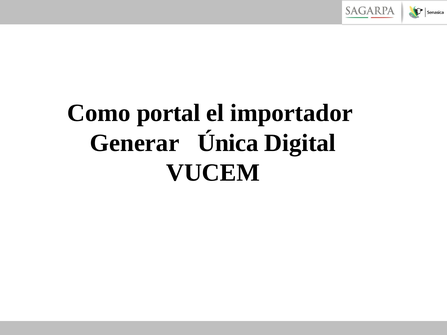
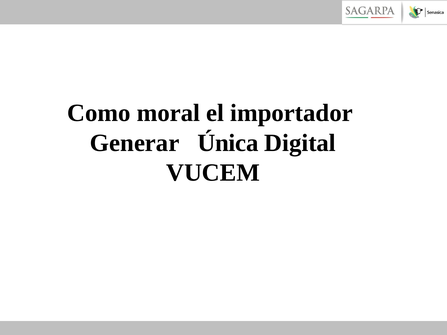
portal: portal -> moral (168, 113)
